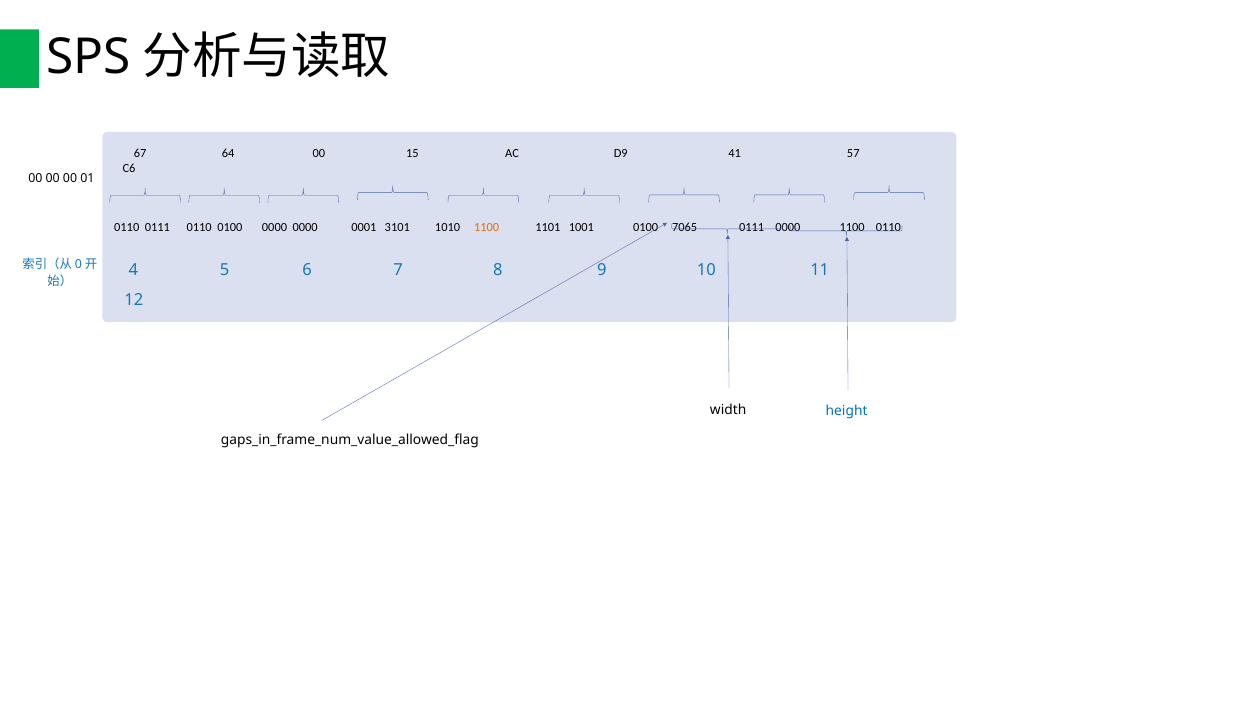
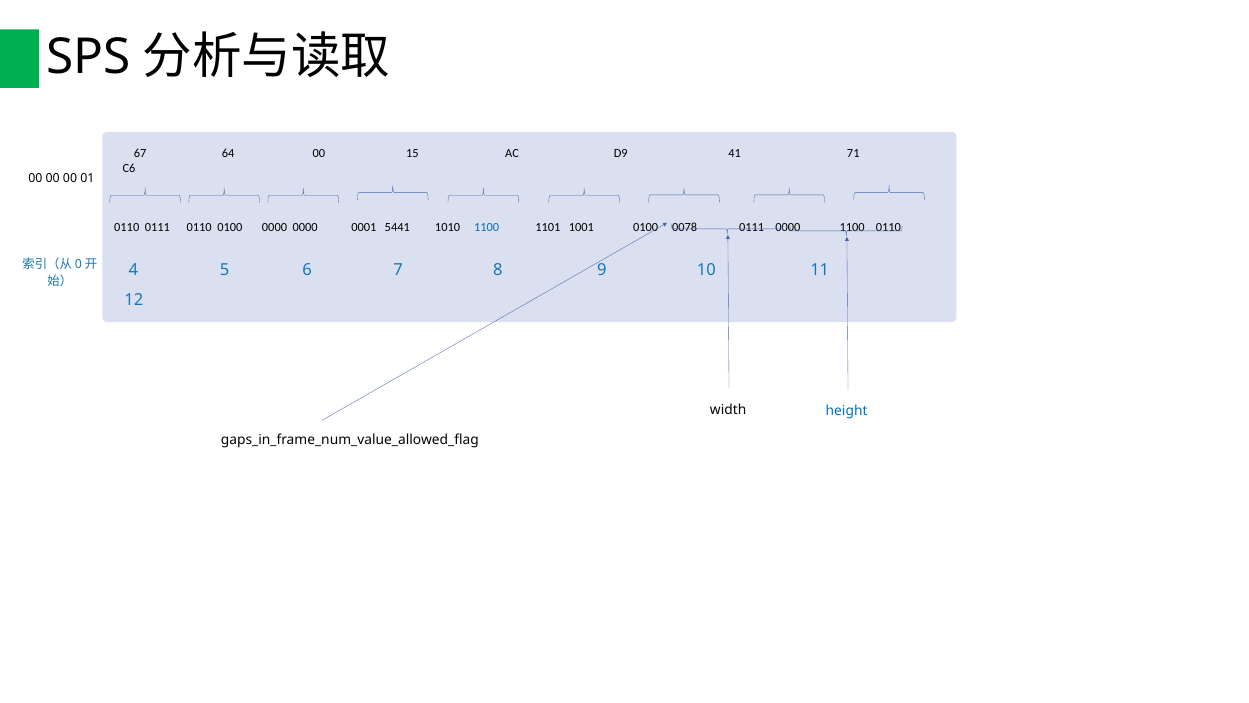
57: 57 -> 71 (853, 153)
3101: 3101 -> 5441 (397, 228)
1100 colour: orange -> blue (487, 228)
7065: 7065 -> 0078 (685, 228)
